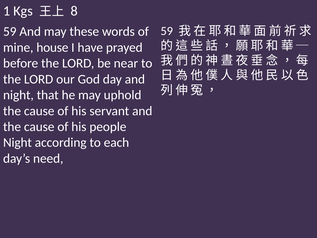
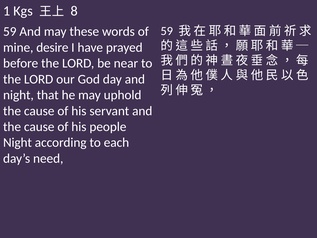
house: house -> desire (52, 47)
